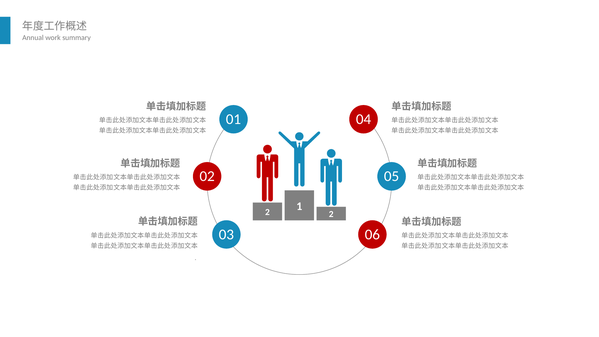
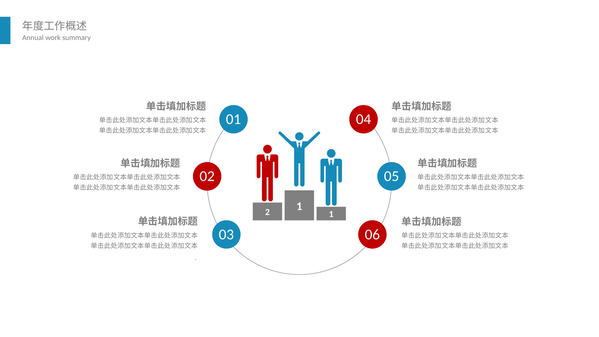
2 2: 2 -> 1 (331, 214)
